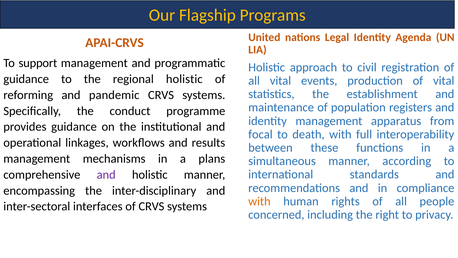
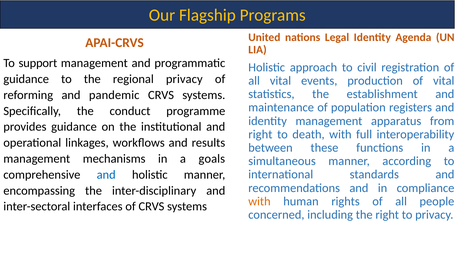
regional holistic: holistic -> privacy (184, 79)
focal: focal -> right (260, 134)
plans: plans -> goals (212, 159)
and colour: purple -> blue (106, 174)
